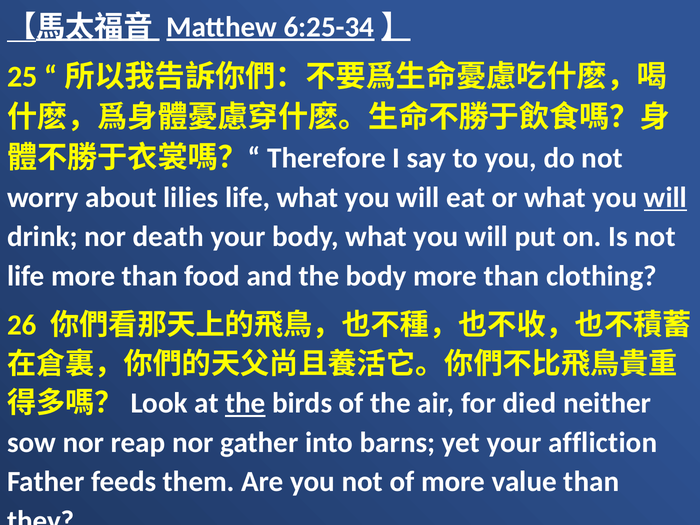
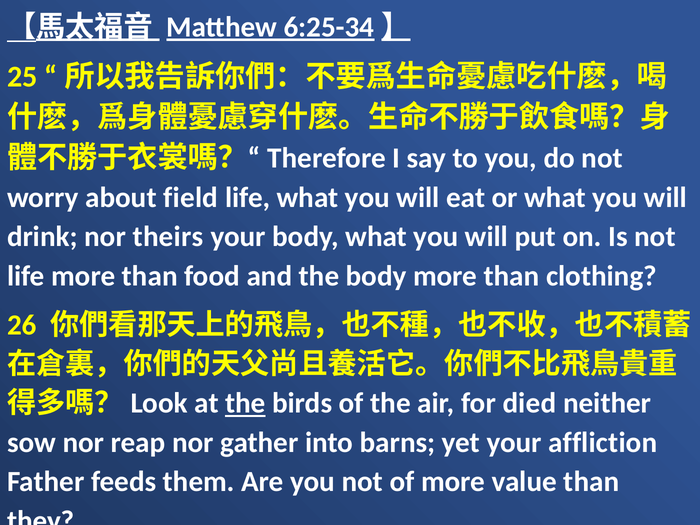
lilies: lilies -> field (191, 198)
will underline: present -> none (665, 198)
death: death -> theirs (168, 237)
